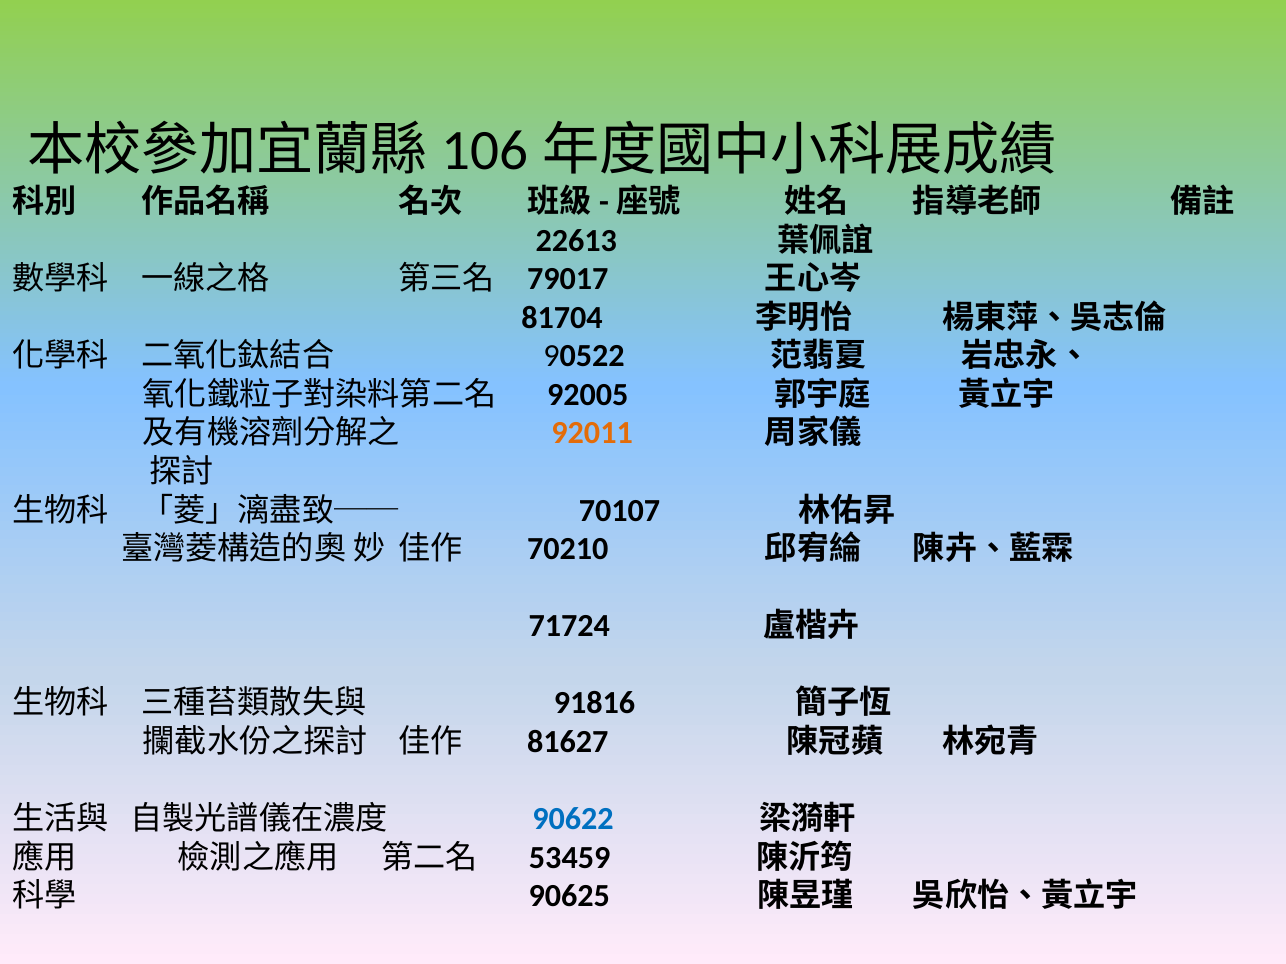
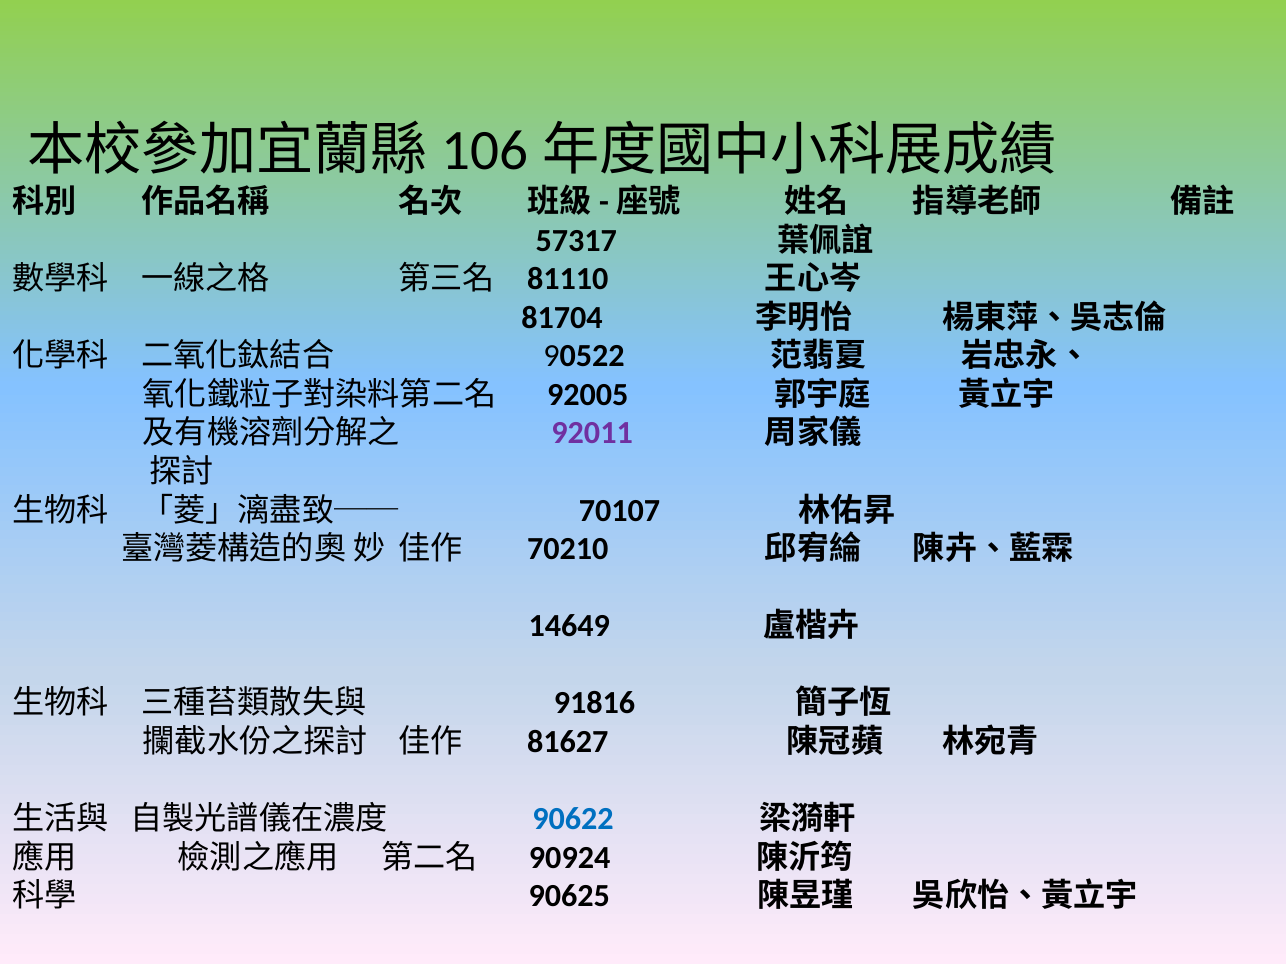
22613: 22613 -> 57317 (576, 241)
79017: 79017 -> 81110 (568, 279)
92011 colour: orange -> purple (592, 434)
71724: 71724 -> 14649 (569, 626)
53459: 53459 -> 90924 (570, 858)
